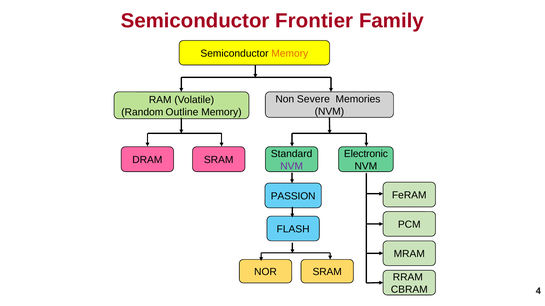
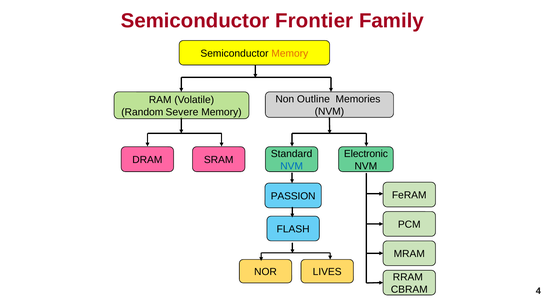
Severe: Severe -> Outline (313, 99)
Outline: Outline -> Severe (182, 112)
NVM colour: purple -> blue (292, 166)
NOR SRAM: SRAM -> LIVES (327, 272)
